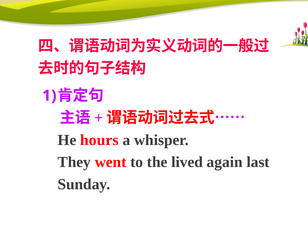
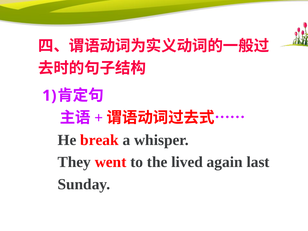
hours: hours -> break (99, 140)
